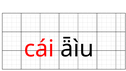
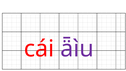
ǟìu colour: black -> purple (77, 49)
